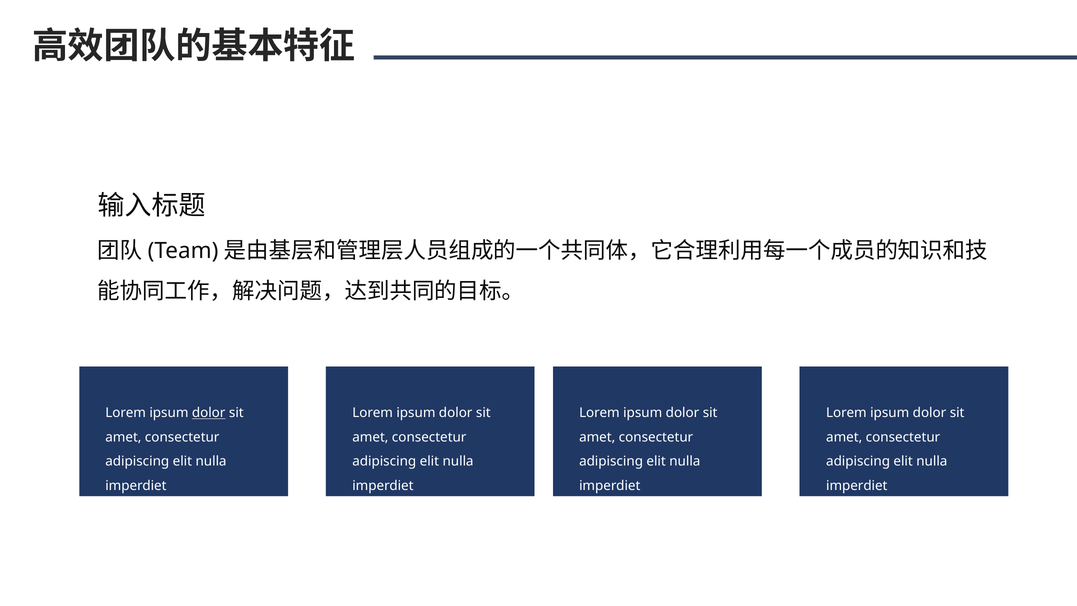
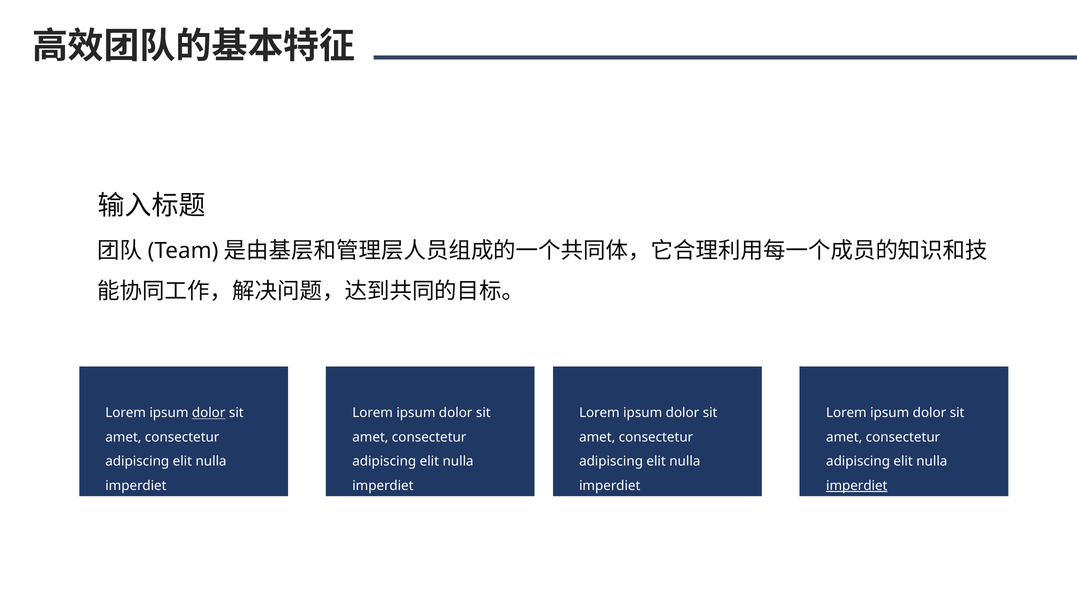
imperdiet underline: none -> present (857, 485)
